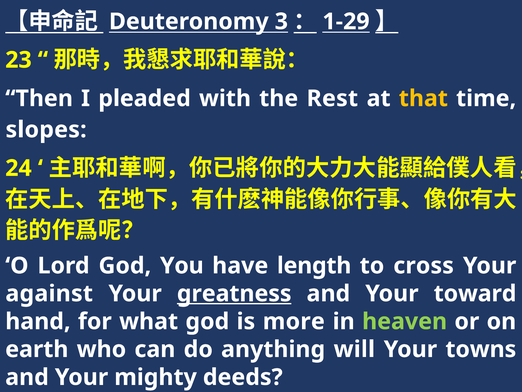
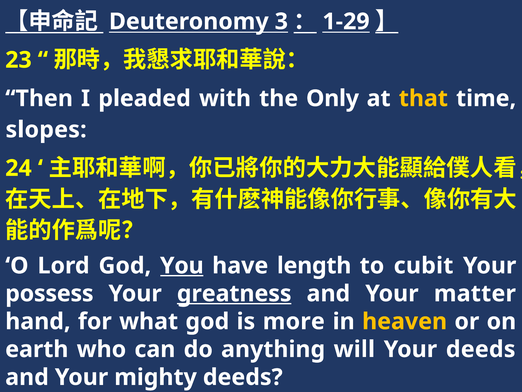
Rest: Rest -> Only (333, 98)
You underline: none -> present (182, 265)
cross: cross -> cubit (424, 265)
against: against -> possess (49, 293)
toward: toward -> matter (475, 293)
heaven colour: light green -> yellow (405, 321)
Your towns: towns -> deeds (481, 349)
